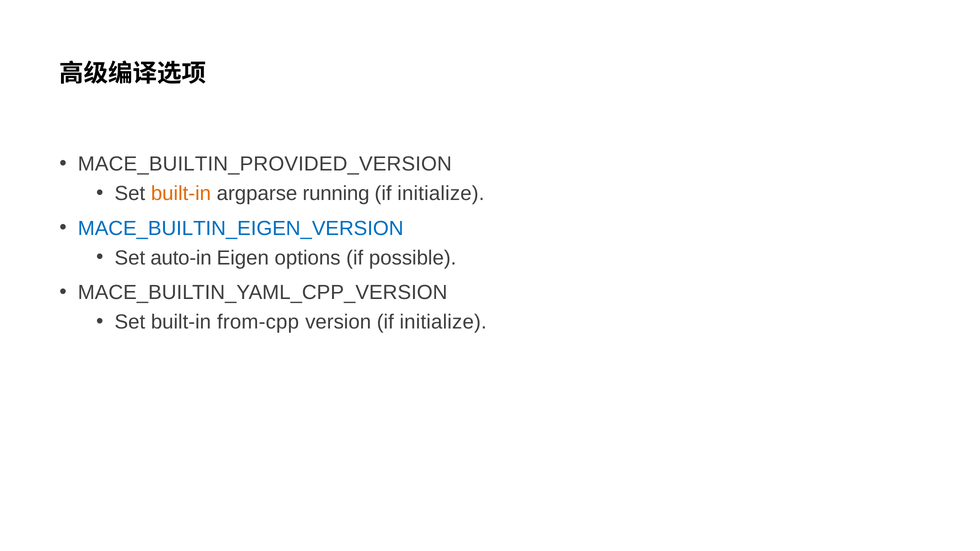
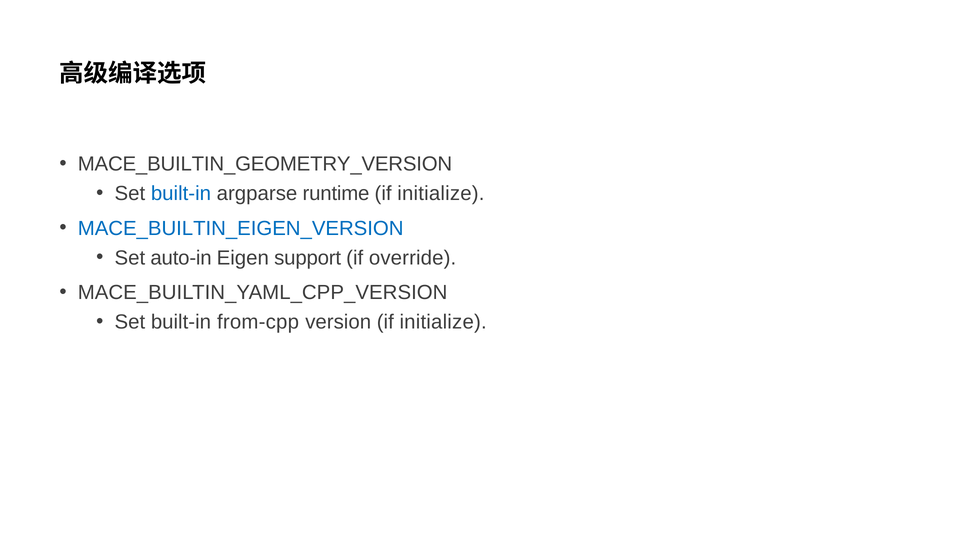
MACE_BUILTIN_PROVIDED_VERSION: MACE_BUILTIN_PROVIDED_VERSION -> MACE_BUILTIN_GEOMETRY_VERSION (265, 164)
built-in colour: orange -> blue (181, 194)
running: running -> runtime (336, 194)
options: options -> support (308, 258)
possible: possible -> override (413, 258)
